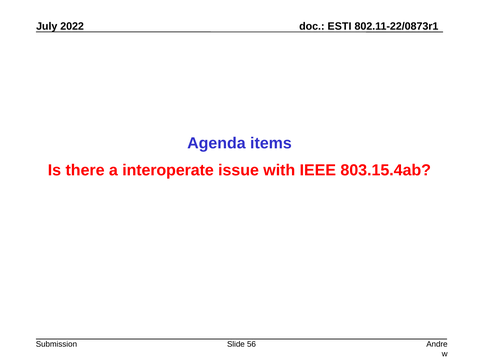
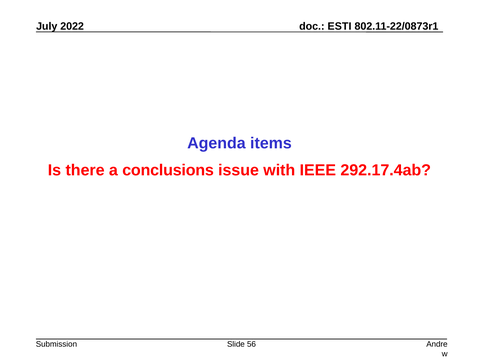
interoperate: interoperate -> conclusions (168, 170)
803.15.4ab: 803.15.4ab -> 292.17.4ab (386, 170)
